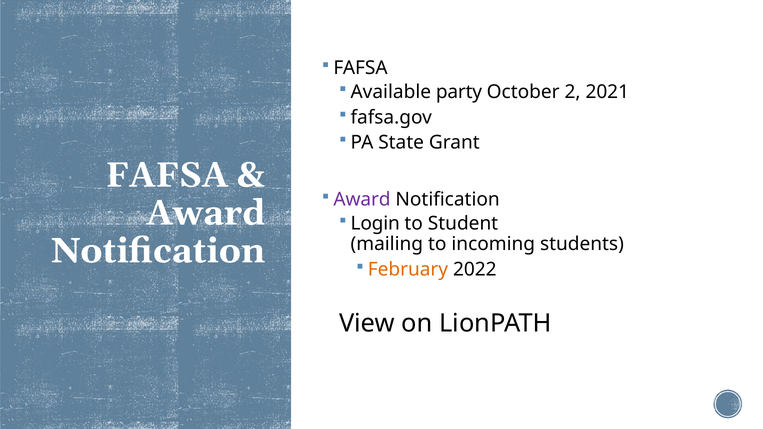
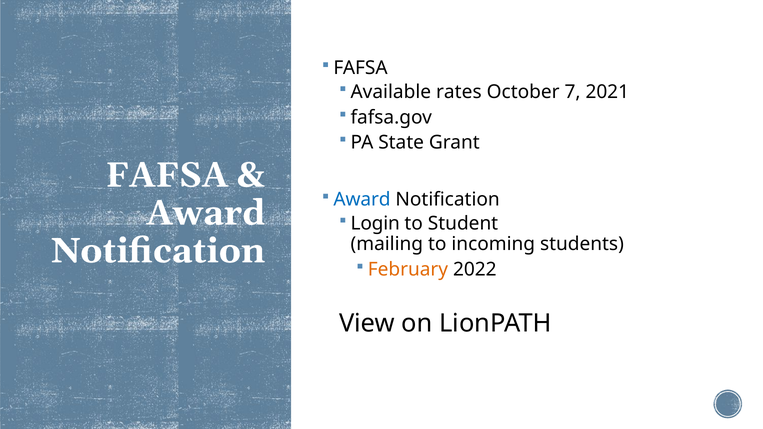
party: party -> rates (459, 92)
2: 2 -> 7 (573, 92)
Award colour: purple -> blue (362, 200)
